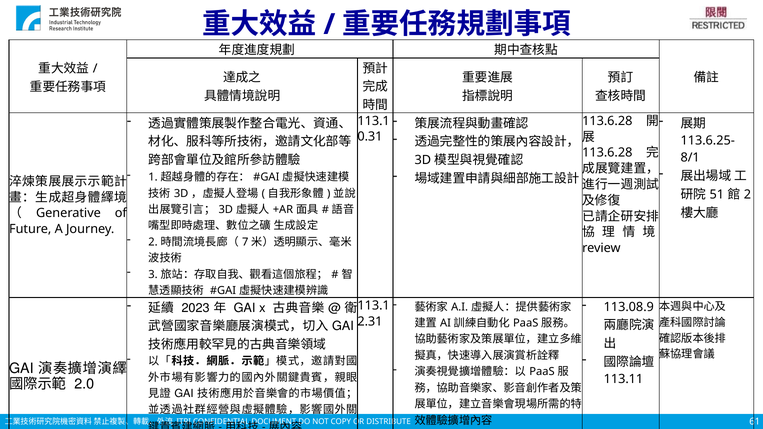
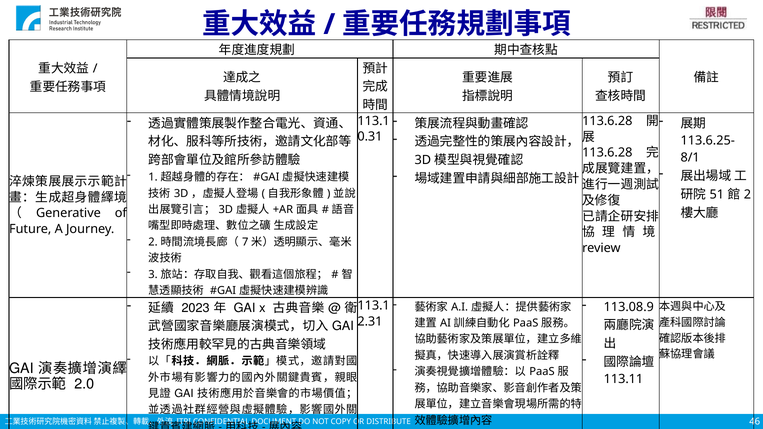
61: 61 -> 46 (755, 422)
